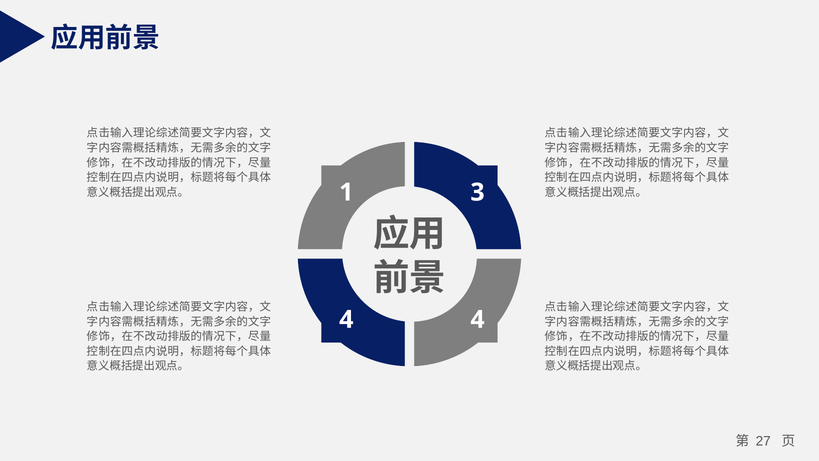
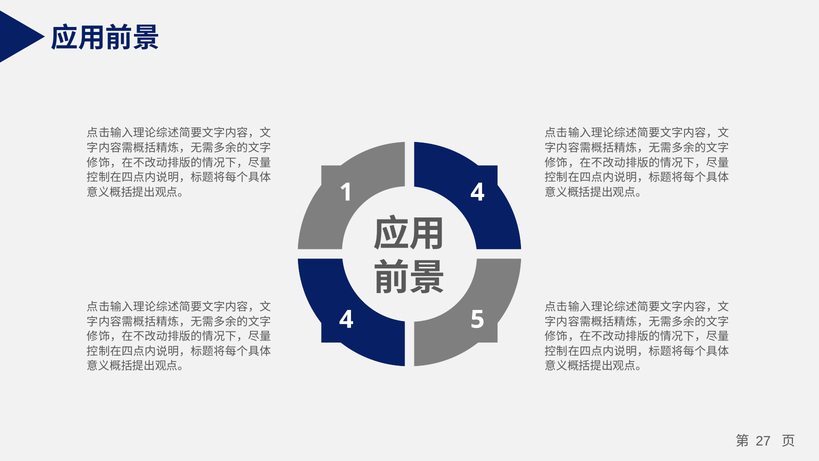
1 3: 3 -> 4 (478, 192)
4 4: 4 -> 5 (478, 319)
